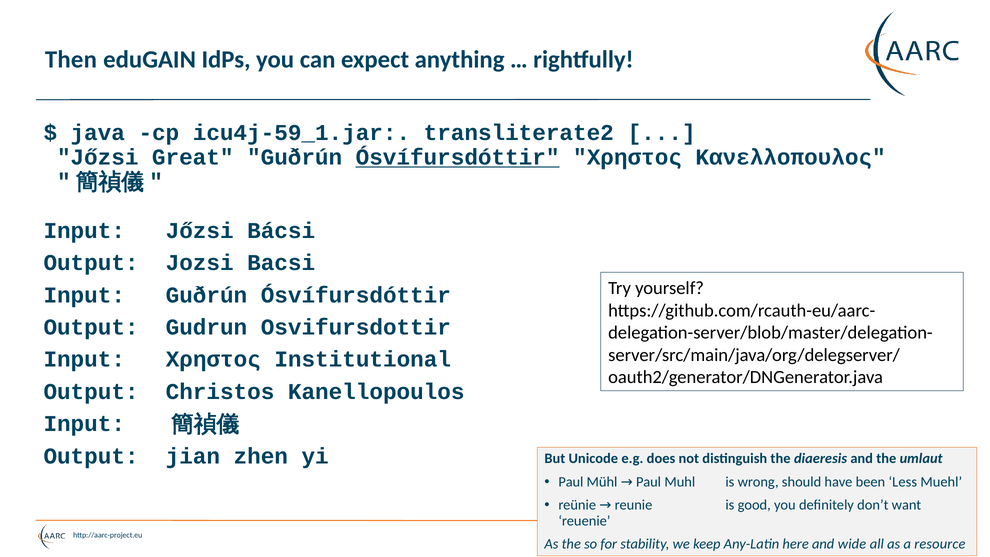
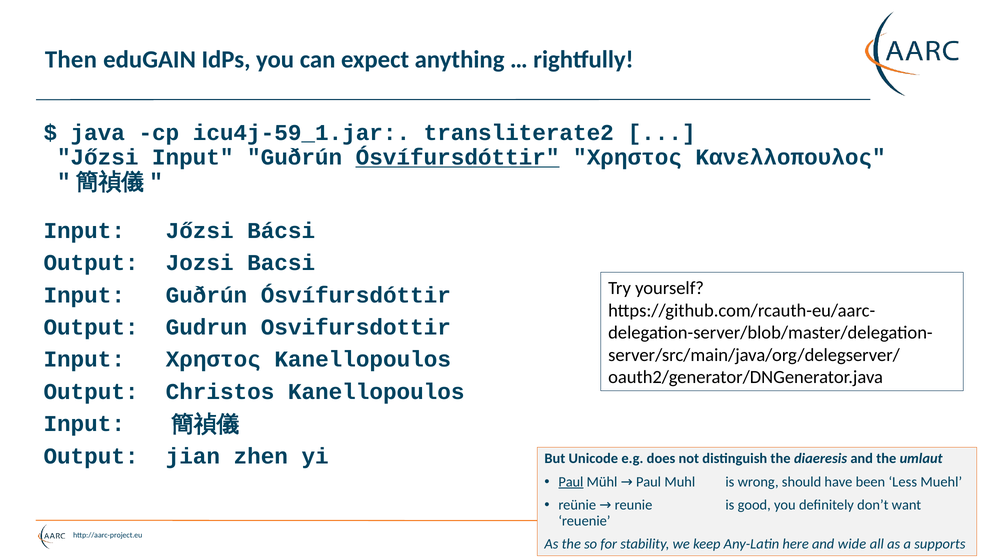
Jőzsi Great: Great -> Input (193, 157)
Χρηστος Institutional: Institutional -> Kanellopoulos (363, 359)
Paul underline: none -> present (571, 482)
resource: resource -> supports (940, 544)
